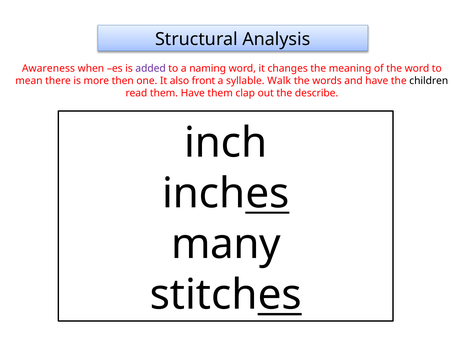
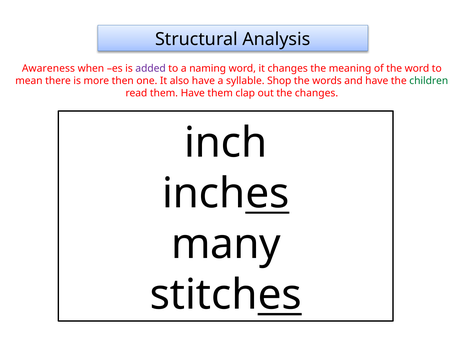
also front: front -> have (203, 81)
Walk: Walk -> Shop (279, 81)
children colour: black -> green (429, 81)
the describe: describe -> changes (317, 93)
